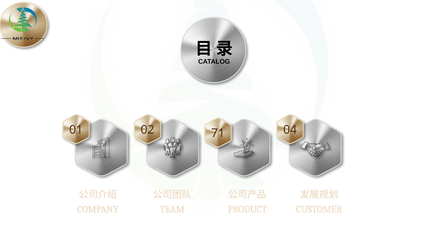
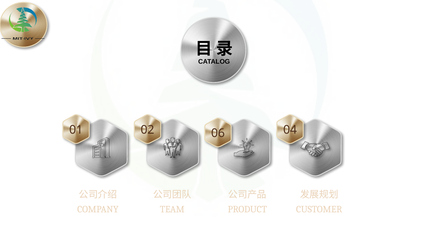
71: 71 -> 06 (218, 133)
